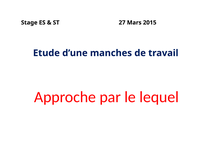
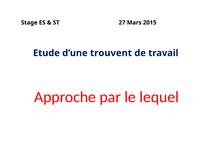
manches: manches -> trouvent (111, 53)
